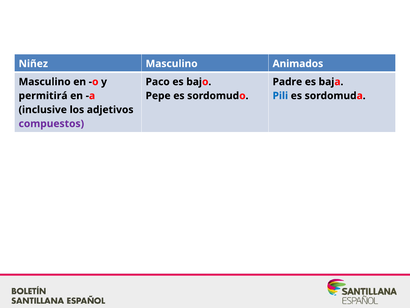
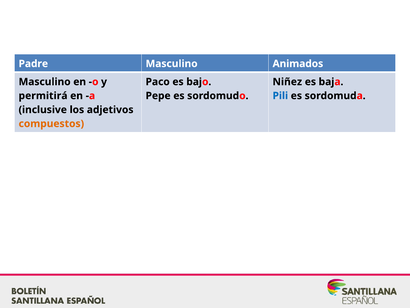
Niñez: Niñez -> Padre (33, 64)
Padre: Padre -> Niñez (287, 82)
compuestos colour: purple -> orange (51, 124)
